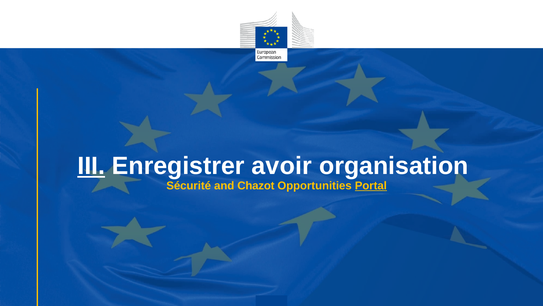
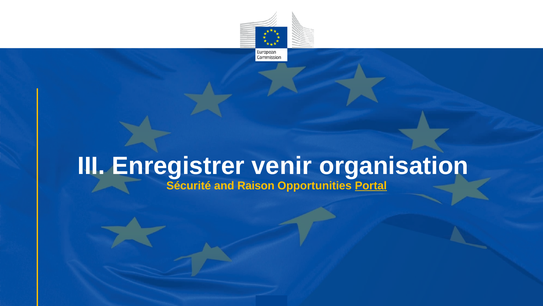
III underline: present -> none (91, 166)
avoir: avoir -> venir (282, 166)
Chazot: Chazot -> Raison (256, 185)
